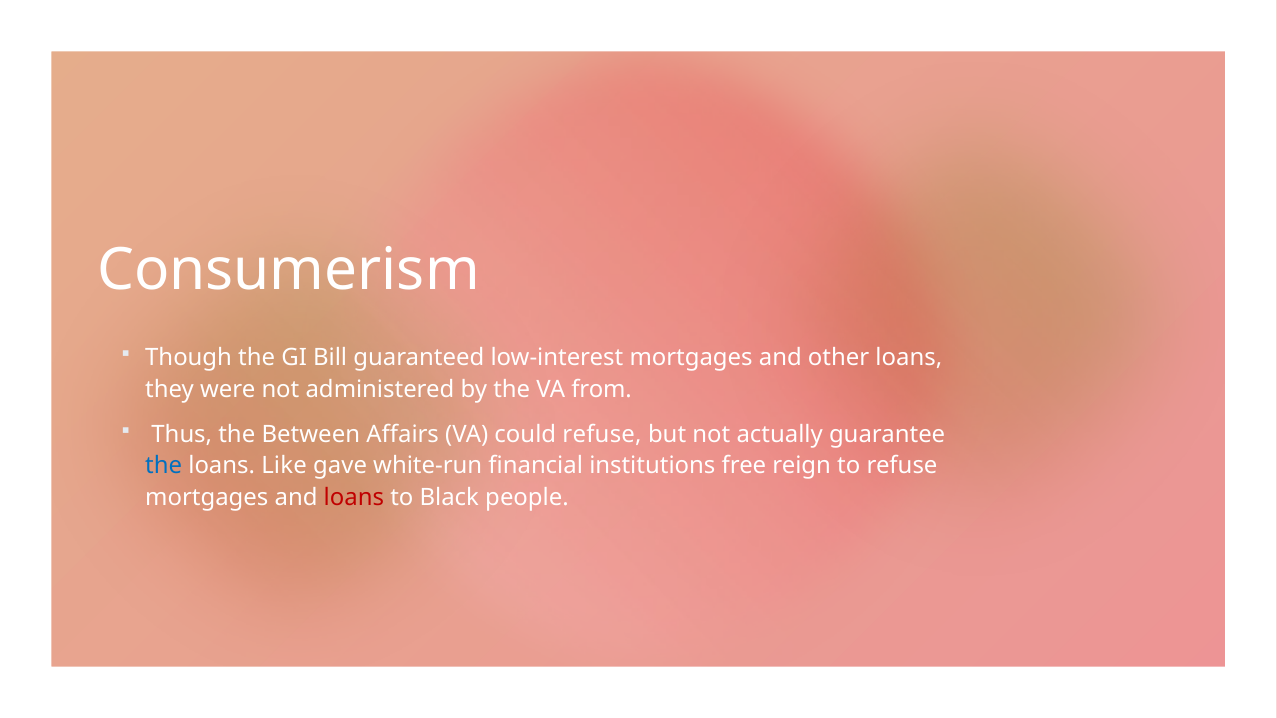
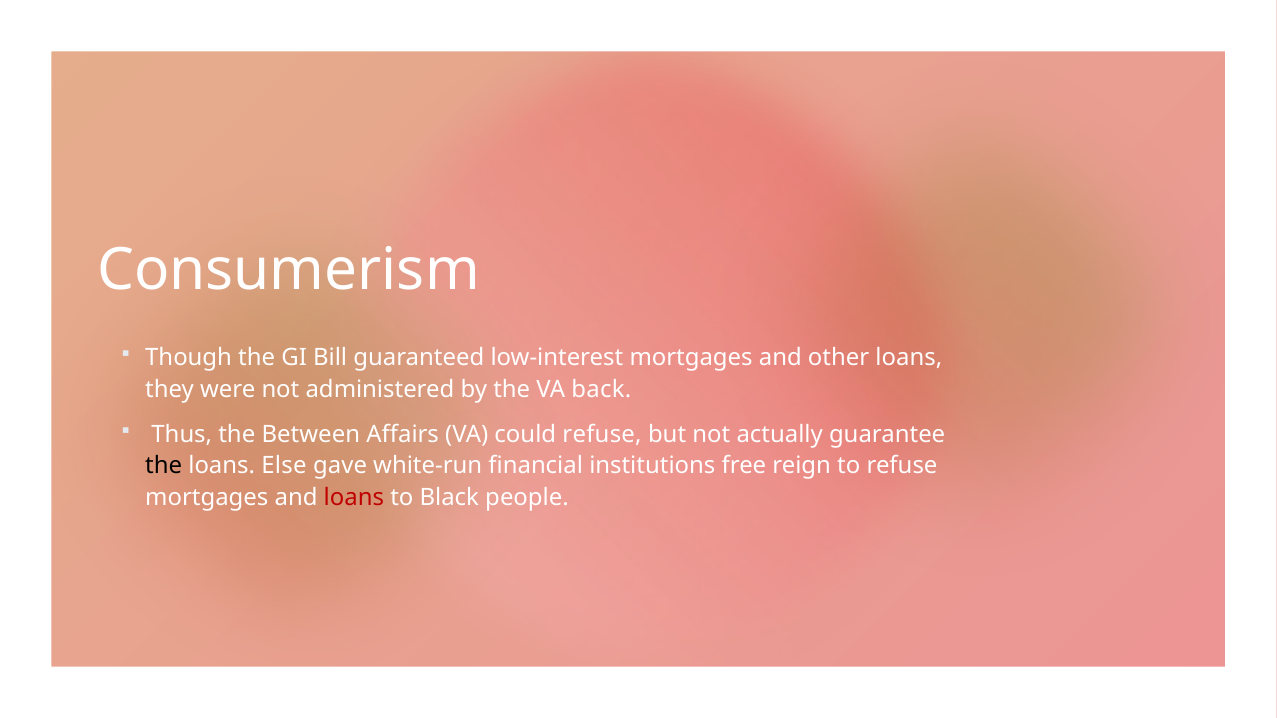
from: from -> back (601, 390)
the colour: blue -> black (164, 466)
Like: Like -> Else (284, 466)
